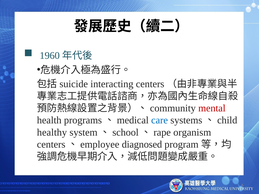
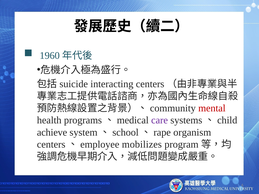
care colour: blue -> purple (160, 120)
healthy: healthy -> achieve (52, 132)
diagnosed: diagnosed -> mobilizes (142, 145)
